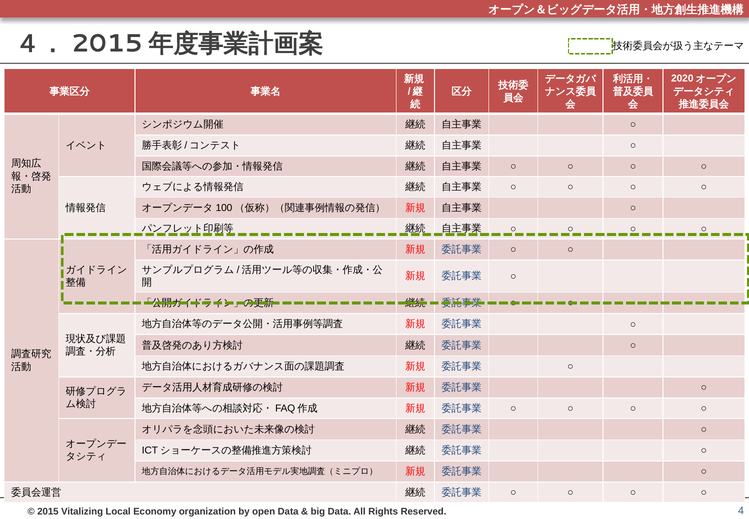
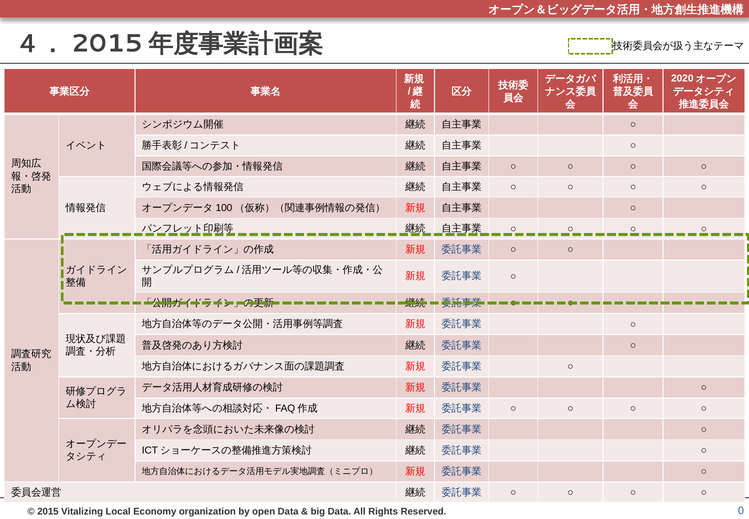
4: 4 -> 0 (741, 510)
